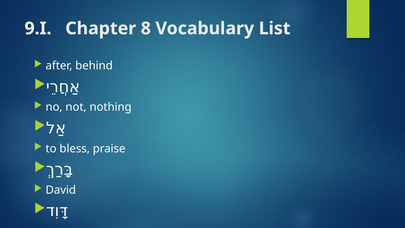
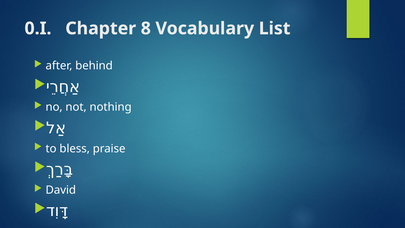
9.I: 9.I -> 0.I (38, 28)
